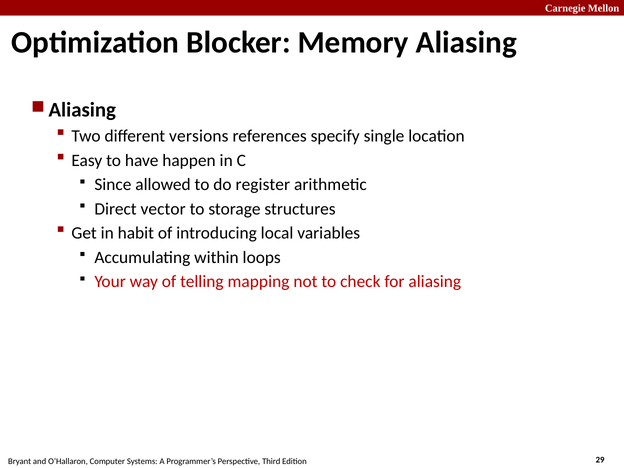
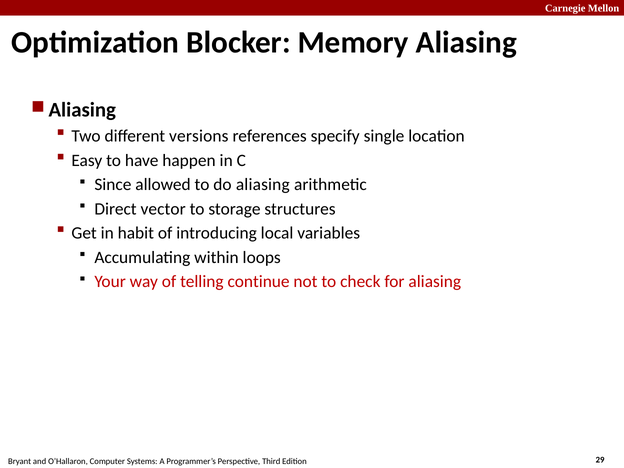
do register: register -> aliasing (263, 185)
mapping: mapping -> continue (259, 282)
